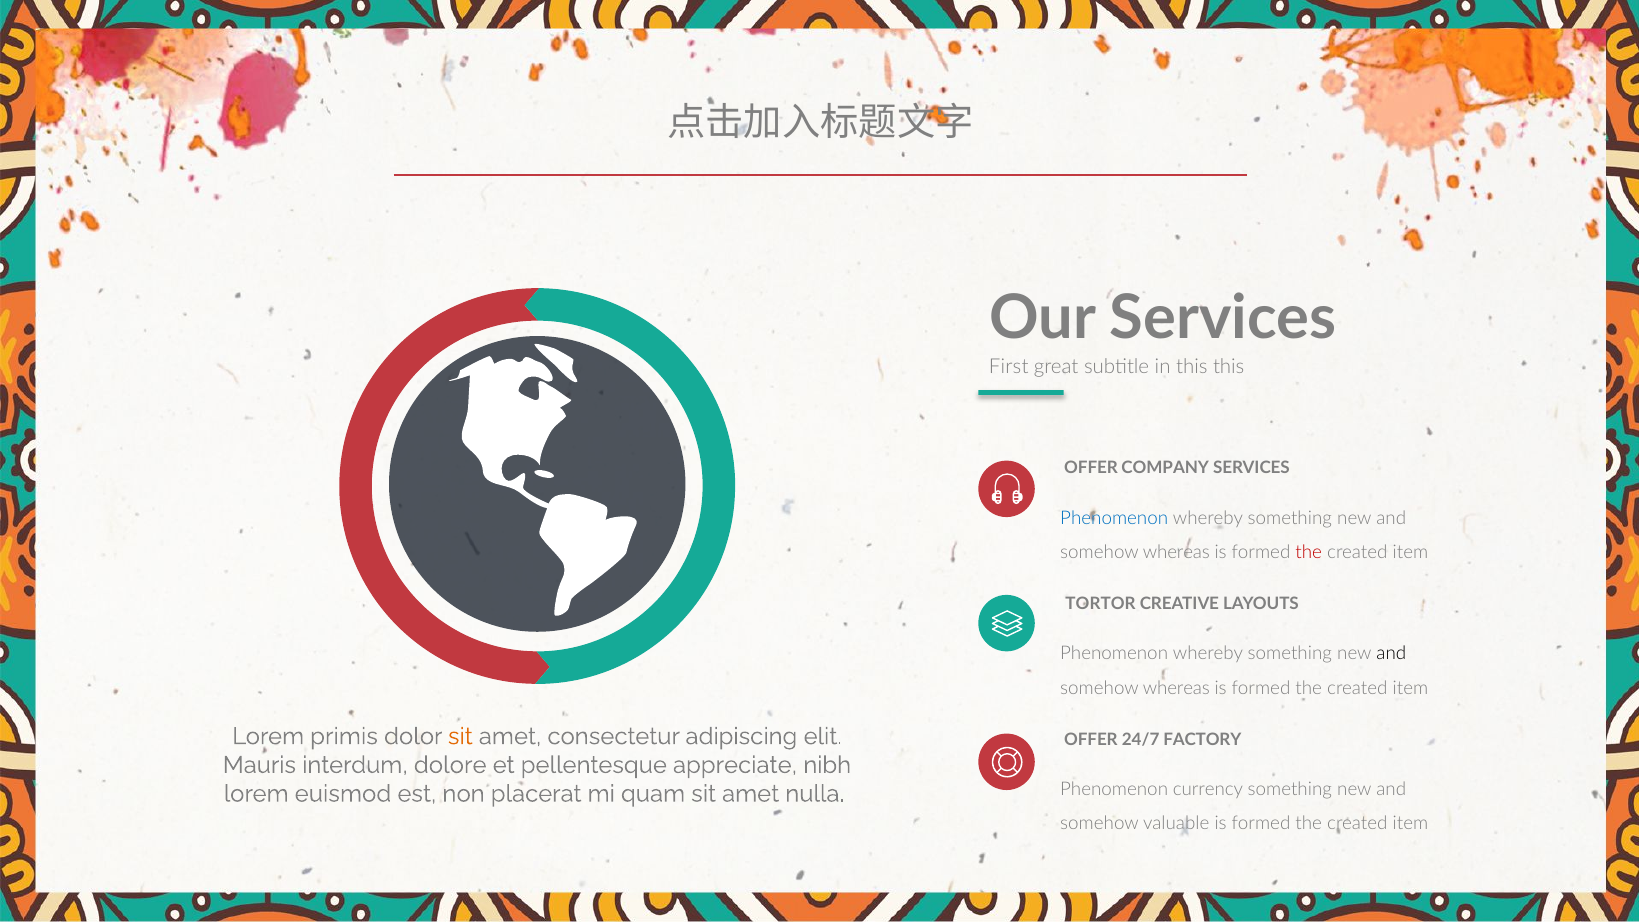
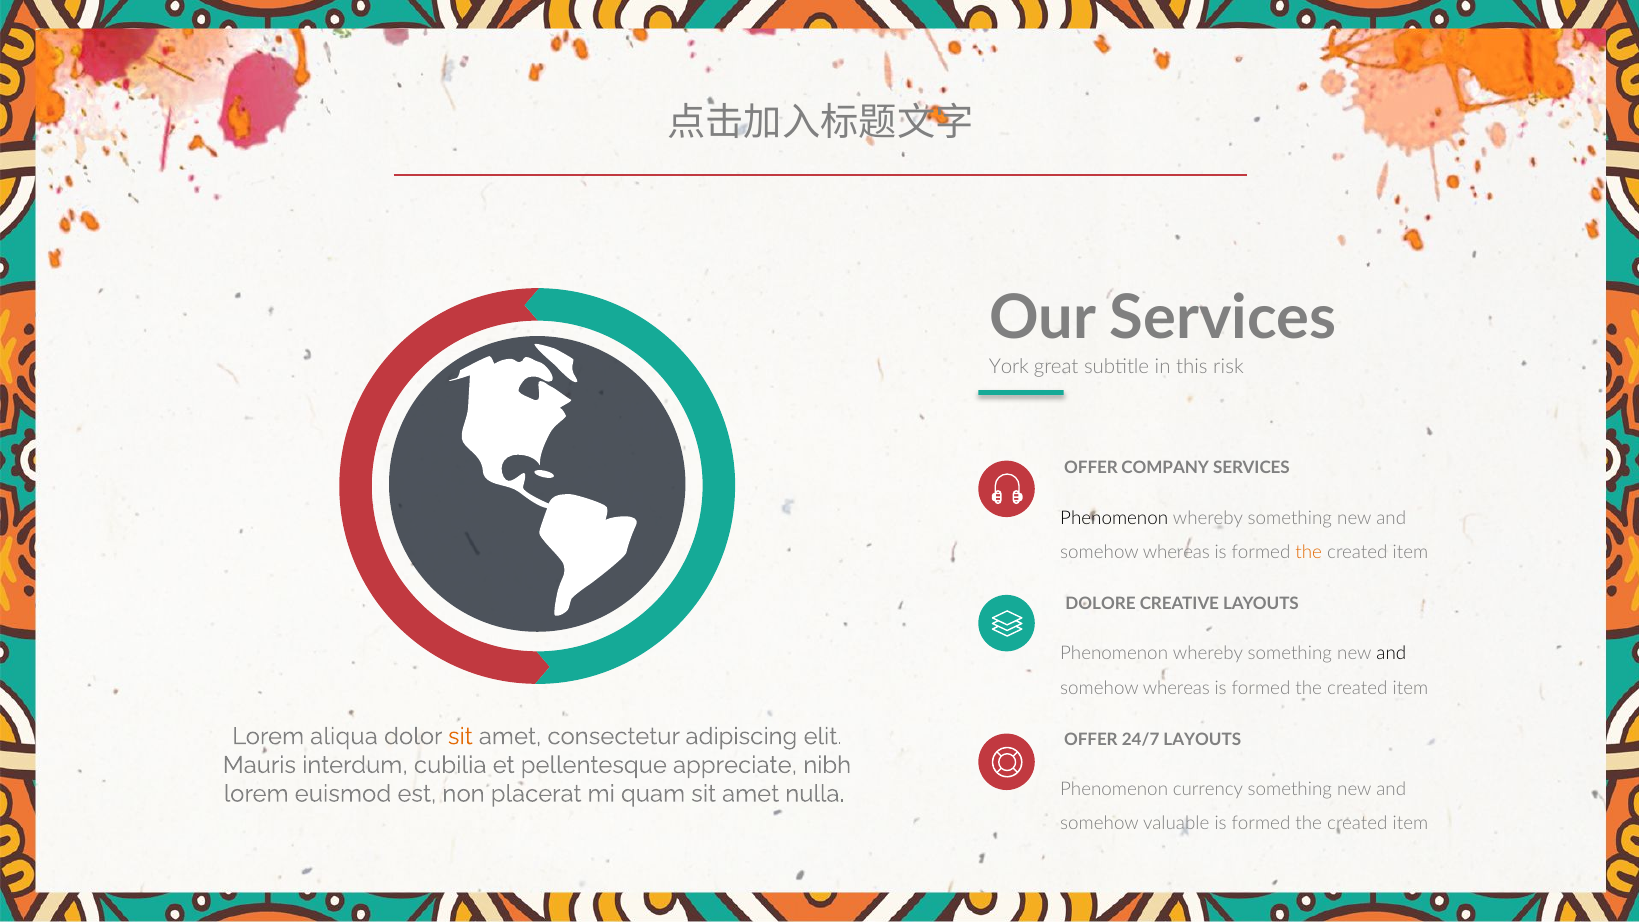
First: First -> York (1009, 367)
this this: this -> risk (1229, 367)
Phenomenon colour: blue -> black (1114, 518)
the colour: red -> orange (1309, 553)
TORTOR: TORTOR -> DOLORE (1101, 604)
primis: primis -> aliqua (344, 737)
24/7 FACTORY: FACTORY -> LAYOUTS (1202, 740)
dolore: dolore -> cubilia (450, 765)
